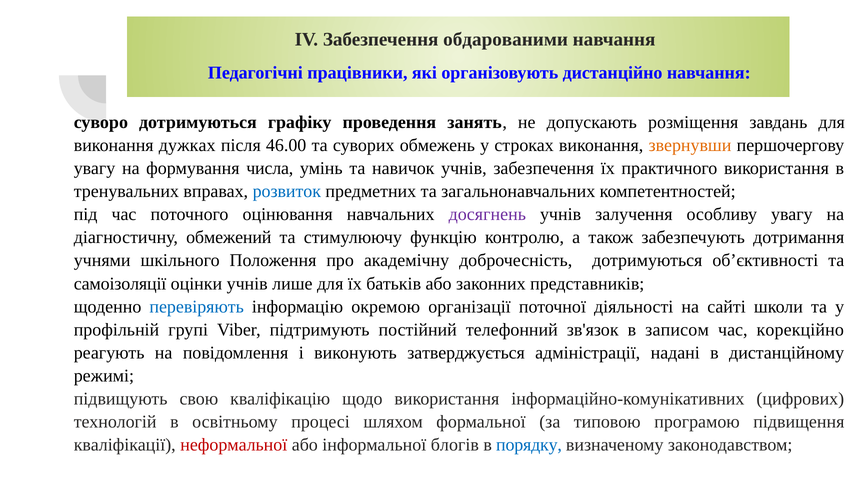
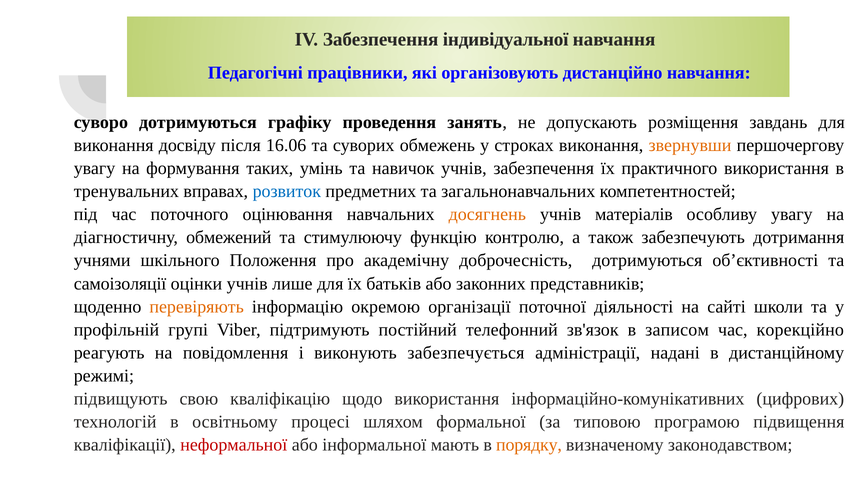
обдарованими: обдарованими -> індивідуальної (506, 40)
дужках: дужках -> досвіду (187, 145)
46.00: 46.00 -> 16.06 (286, 145)
числа: числа -> таких (270, 168)
досягнень colour: purple -> orange (487, 214)
залучення: залучення -> матеріалів (634, 214)
перевіряють colour: blue -> orange (197, 307)
затверджується: затверджується -> забезпечується (466, 353)
блогів: блогів -> мають (455, 445)
порядку colour: blue -> orange (529, 445)
